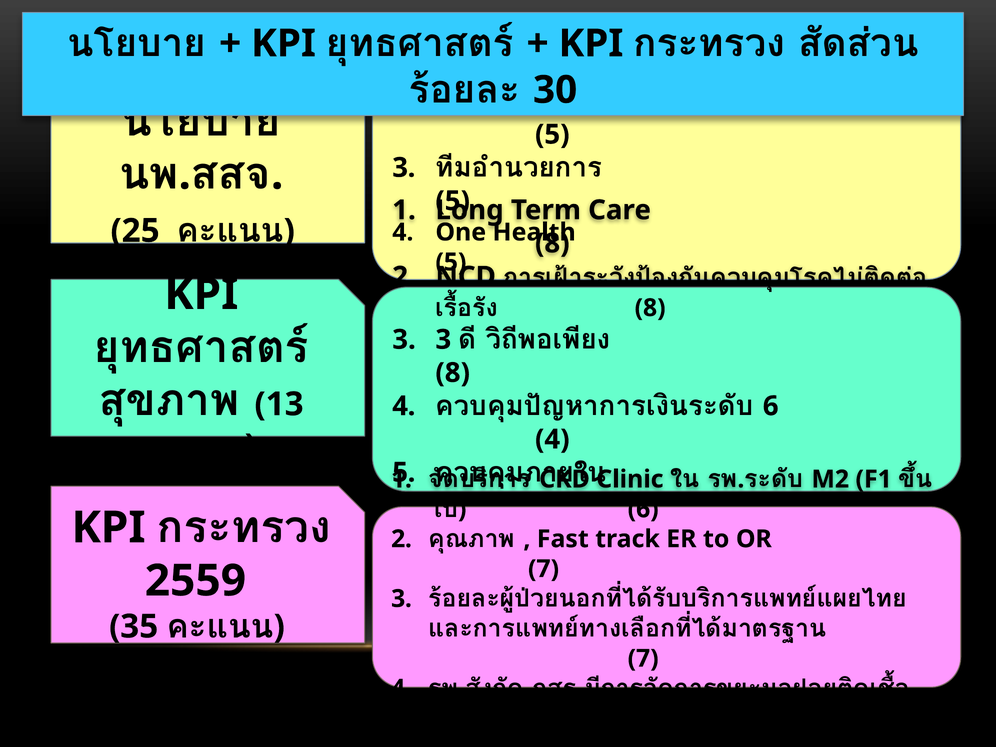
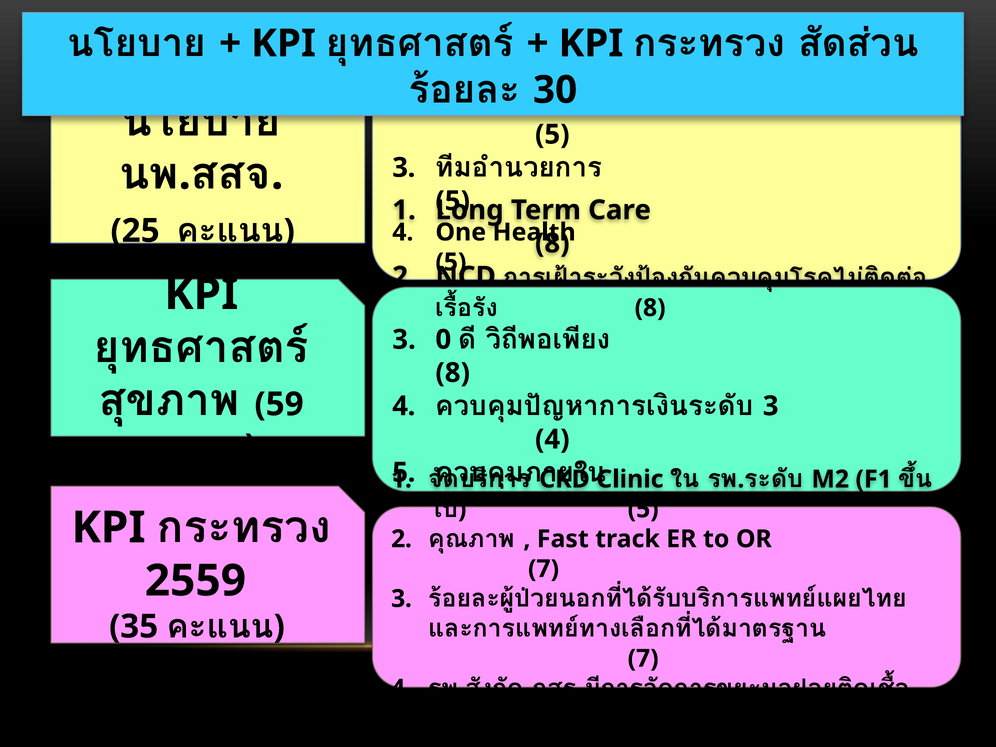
3: 3 -> 0 (443, 340)
13: 13 -> 59 (279, 404)
6: 6 -> 3 (771, 406)
6: 6 -> 5 (643, 509)
